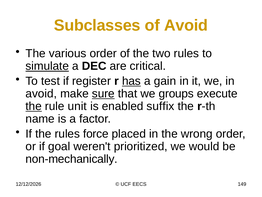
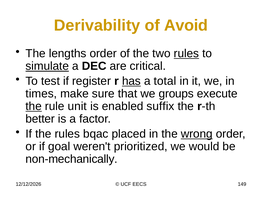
Subclasses: Subclasses -> Derivability (97, 25)
various: various -> lengths (68, 53)
rules underline: none -> present (186, 53)
gain: gain -> total (165, 81)
avoid: avoid -> times (41, 93)
sure underline: present -> none (103, 93)
name: name -> better (40, 119)
force: force -> bqac (96, 134)
wrong underline: none -> present (197, 134)
